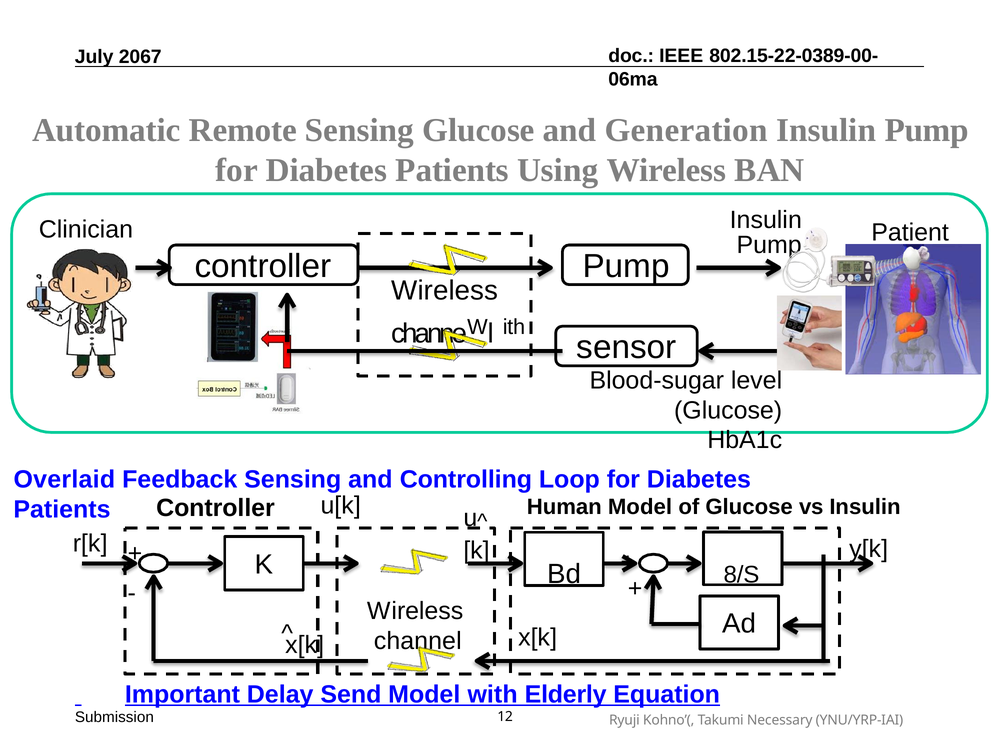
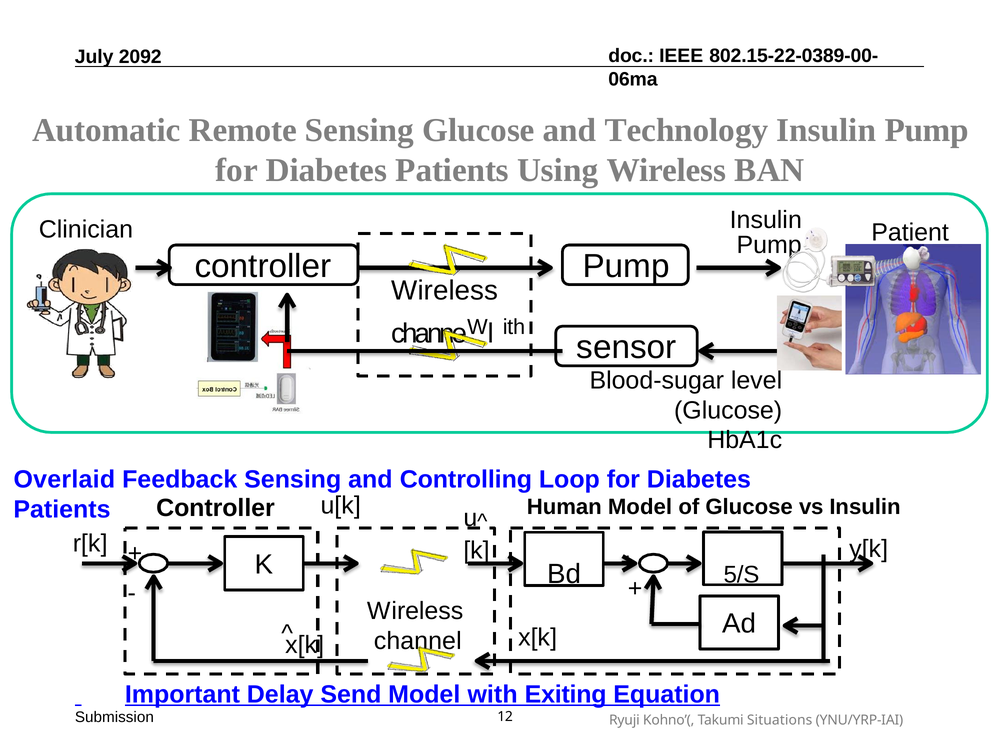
2067: 2067 -> 2092 (140, 57)
Generation: Generation -> Technology (686, 130)
8/S: 8/S -> 5/S (741, 575)
Elderly: Elderly -> Exiting (566, 695)
Necessary: Necessary -> Situations (780, 721)
